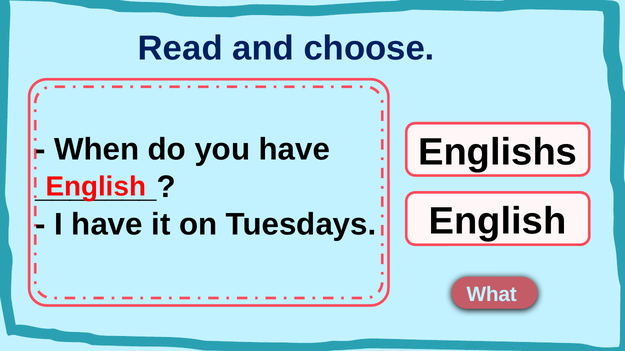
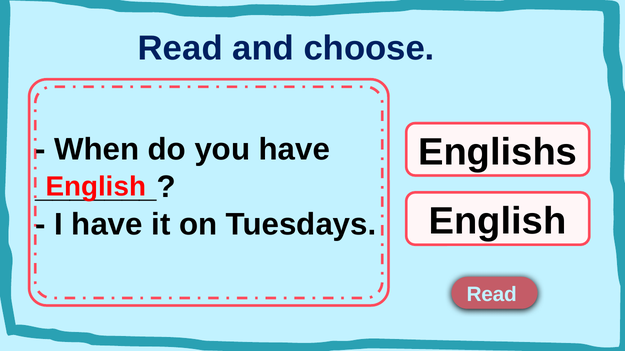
What: What -> Read (492, 295)
